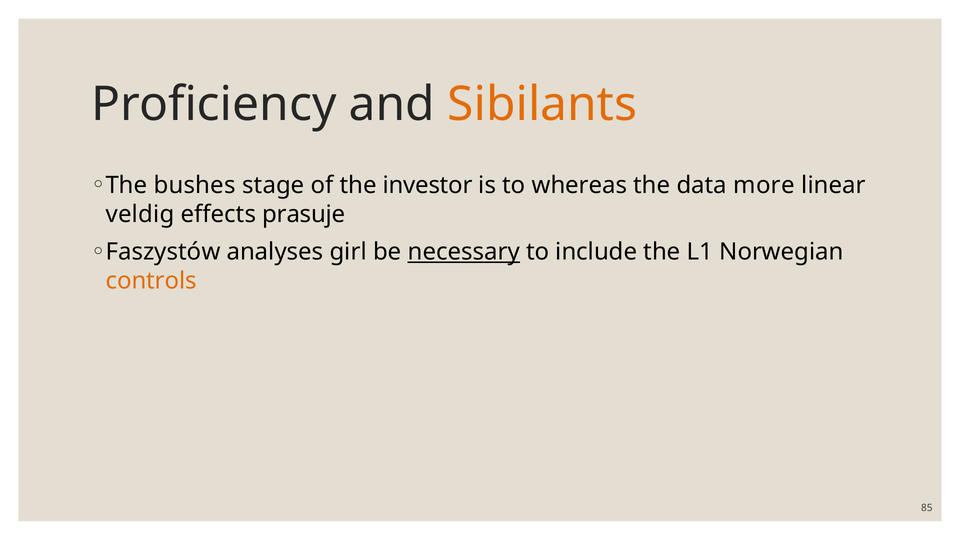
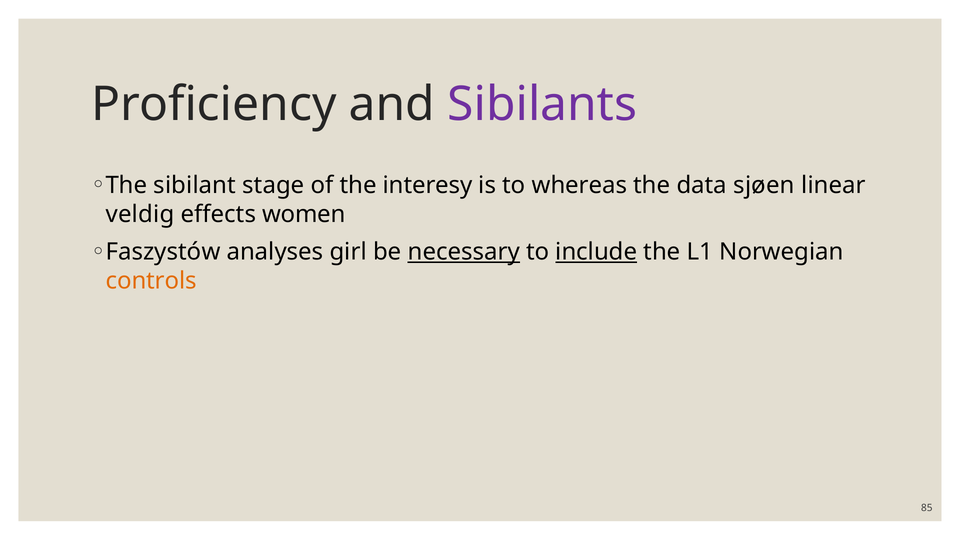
Sibilants colour: orange -> purple (542, 104)
bushes: bushes -> sibilant (195, 185)
investor: investor -> interesy (428, 185)
more: more -> sjøen (764, 185)
prasuje: prasuje -> women (304, 214)
include underline: none -> present (596, 252)
